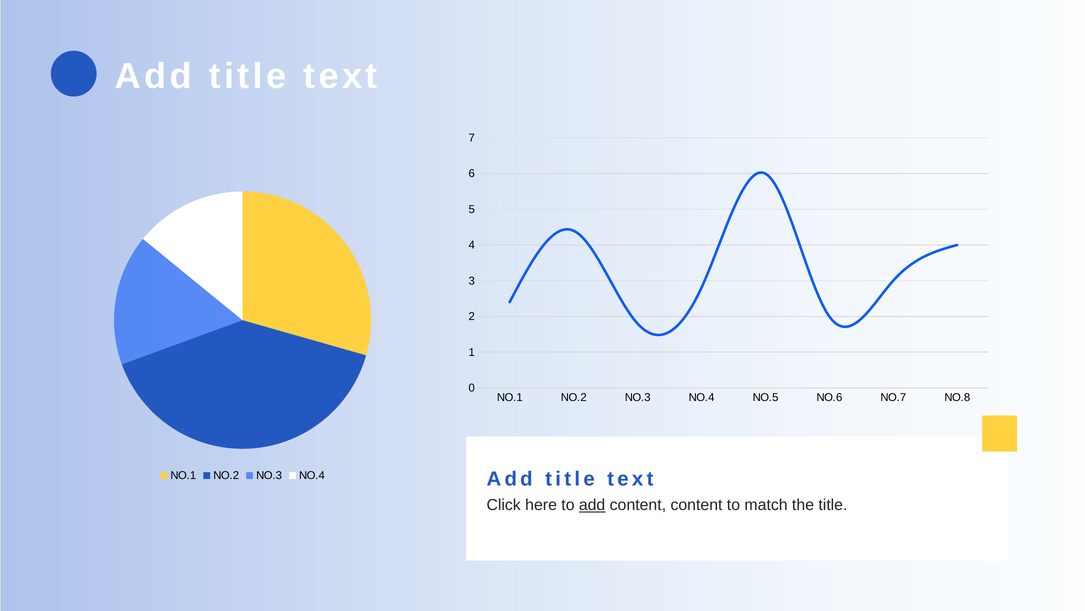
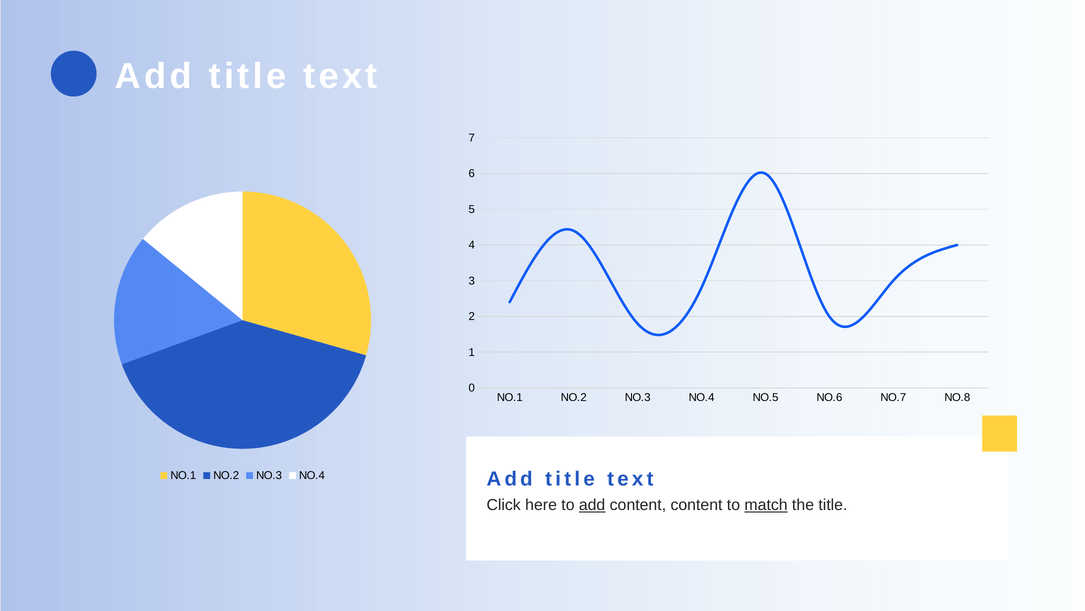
match underline: none -> present (766, 504)
